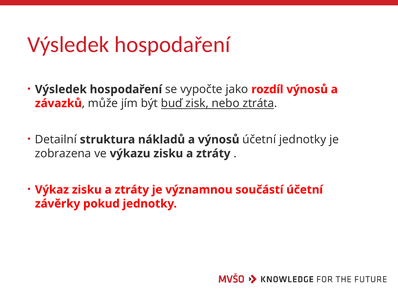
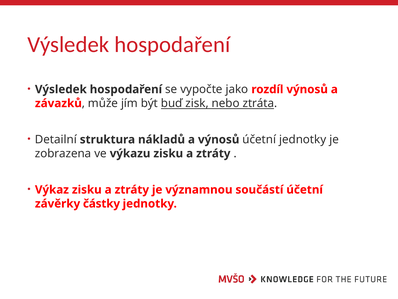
pokud: pokud -> částky (101, 203)
